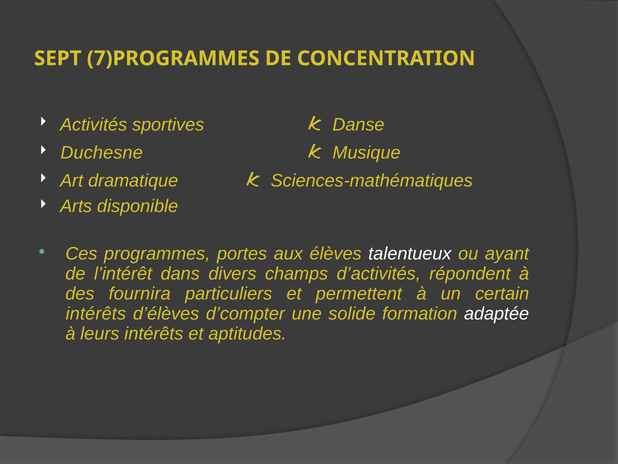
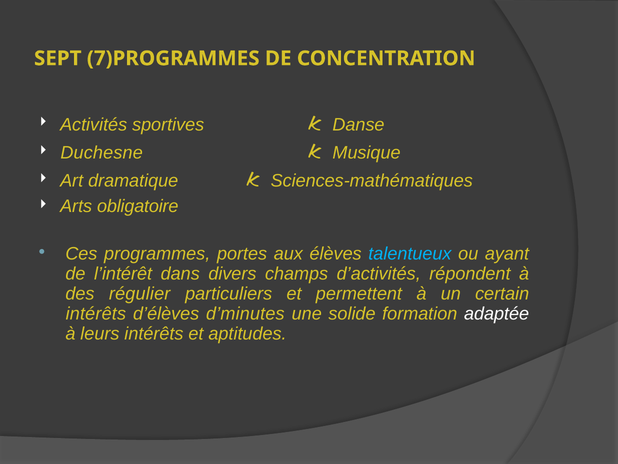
disponible: disponible -> obligatoire (138, 206)
talentueux colour: white -> light blue (410, 253)
fournira: fournira -> régulier (140, 293)
d’compter: d’compter -> d’minutes (245, 314)
